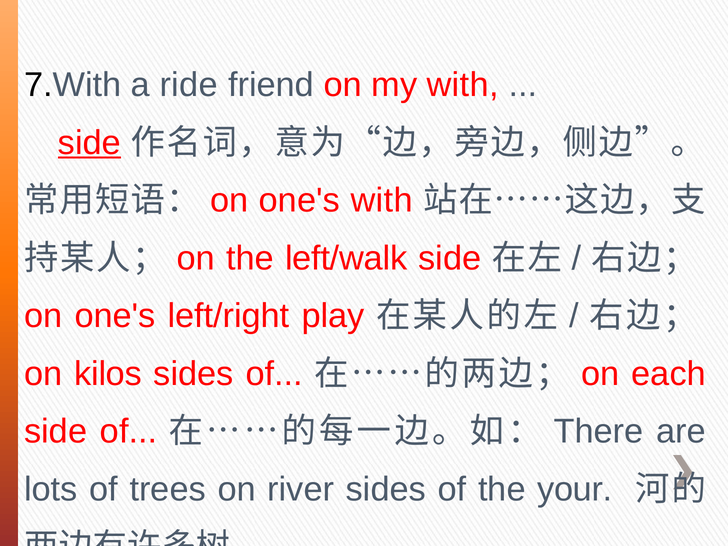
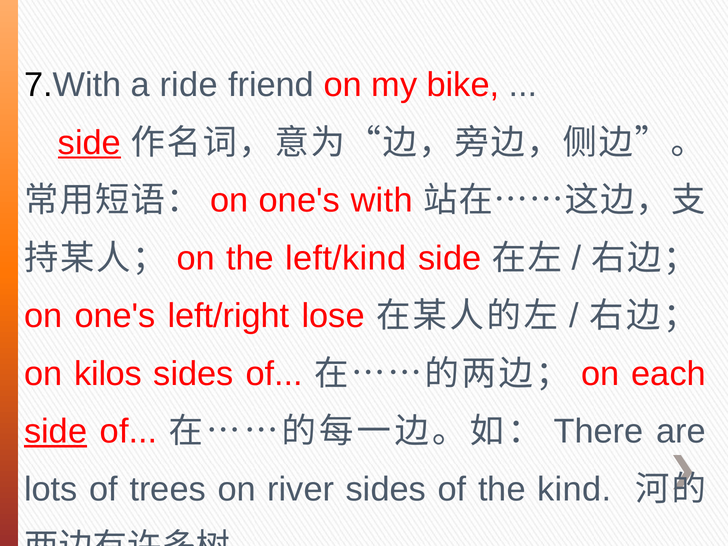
my with: with -> bike (463, 85)
left/walk: left/walk -> left/kind (346, 258)
play: play -> lose (333, 316)
side underline: none -> present (56, 431)
your: your -> kind (574, 489)
